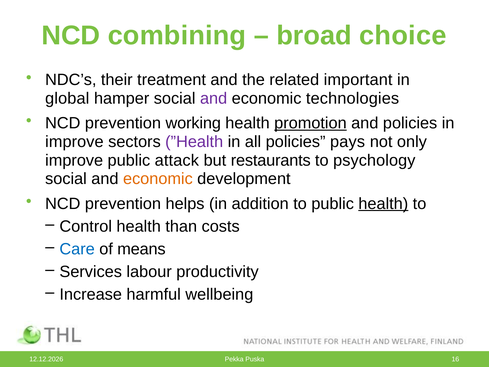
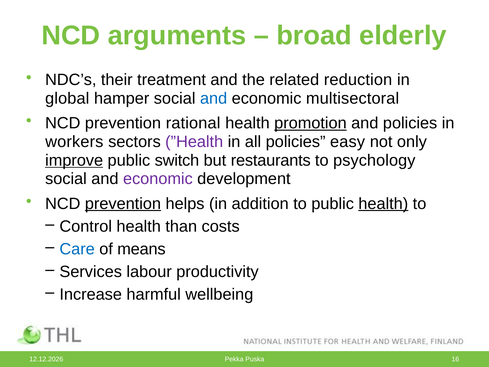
combining: combining -> arguments (177, 35)
choice: choice -> elderly (403, 35)
important: important -> reduction (358, 80)
and colour: purple -> blue (214, 98)
technologies: technologies -> multisectoral (353, 98)
working: working -> rational (193, 123)
improve: improve -> workers (74, 142)
pays: pays -> easy (348, 142)
improve underline: none -> present (74, 160)
attack: attack -> switch (177, 160)
economic colour: orange -> purple (158, 179)
prevention underline: none -> present (123, 203)
